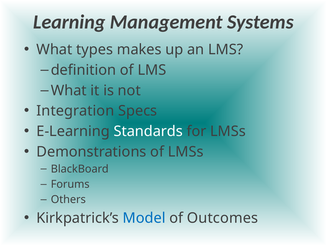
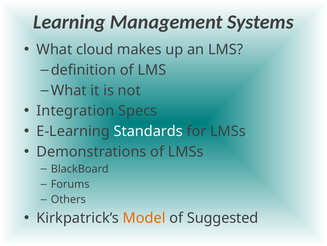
types: types -> cloud (95, 50)
Model colour: blue -> orange (144, 217)
Outcomes: Outcomes -> Suggested (223, 217)
